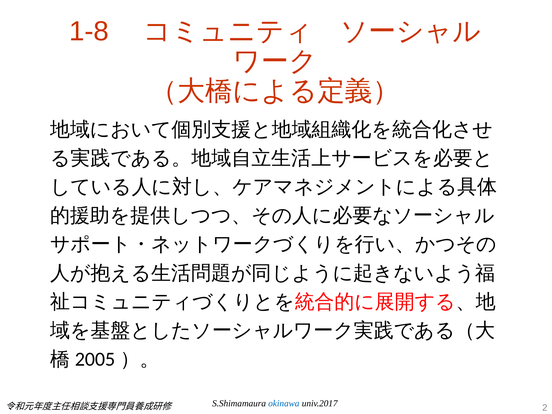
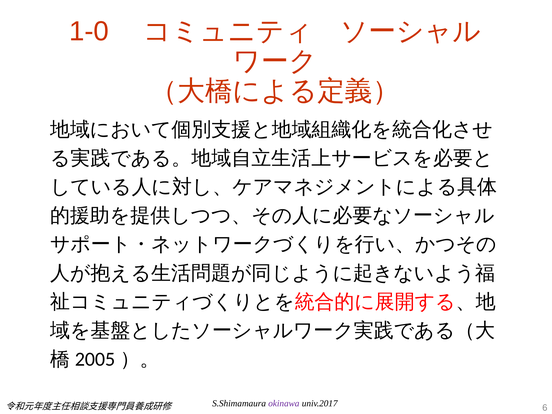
1-8: 1-8 -> 1-0 (89, 32)
okinawa colour: blue -> purple (284, 404)
2: 2 -> 6 (545, 408)
